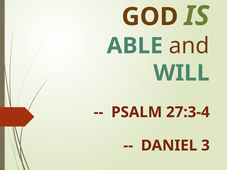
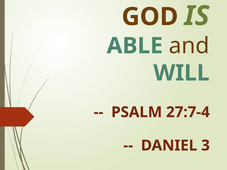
27:3-4: 27:3-4 -> 27:7-4 (188, 112)
